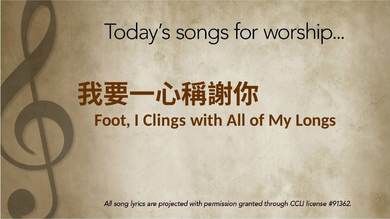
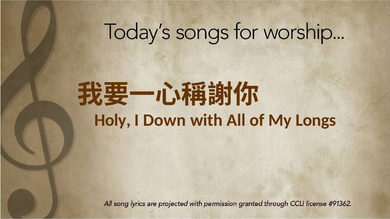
Foot: Foot -> Holy (112, 120)
Clings: Clings -> Down (165, 120)
